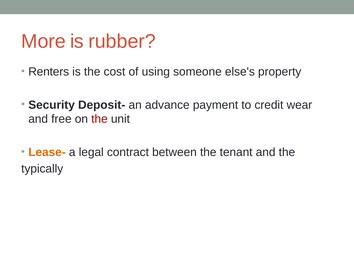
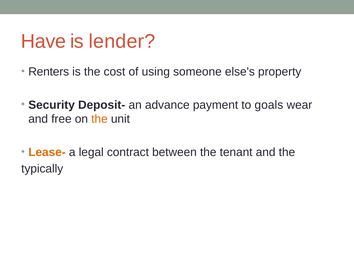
More: More -> Have (44, 41)
rubber: rubber -> lender (122, 41)
credit: credit -> goals (269, 105)
the colour: red -> orange (99, 119)
